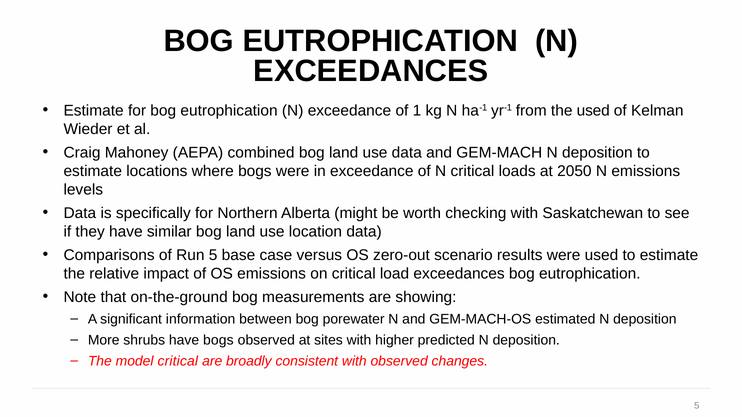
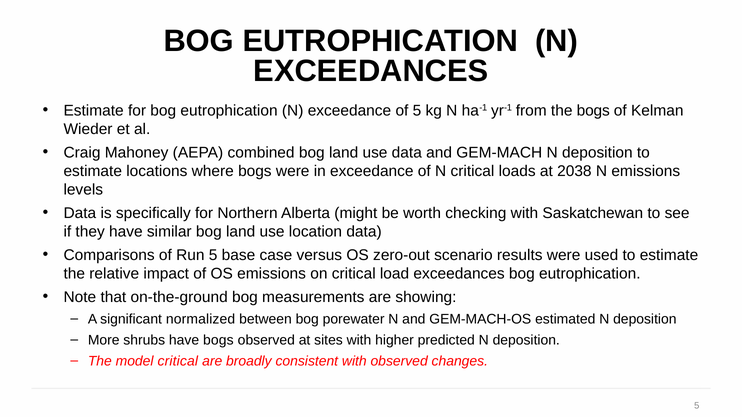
of 1: 1 -> 5 (417, 111)
the used: used -> bogs (593, 111)
2050: 2050 -> 2038 (574, 171)
information: information -> normalized (201, 319)
